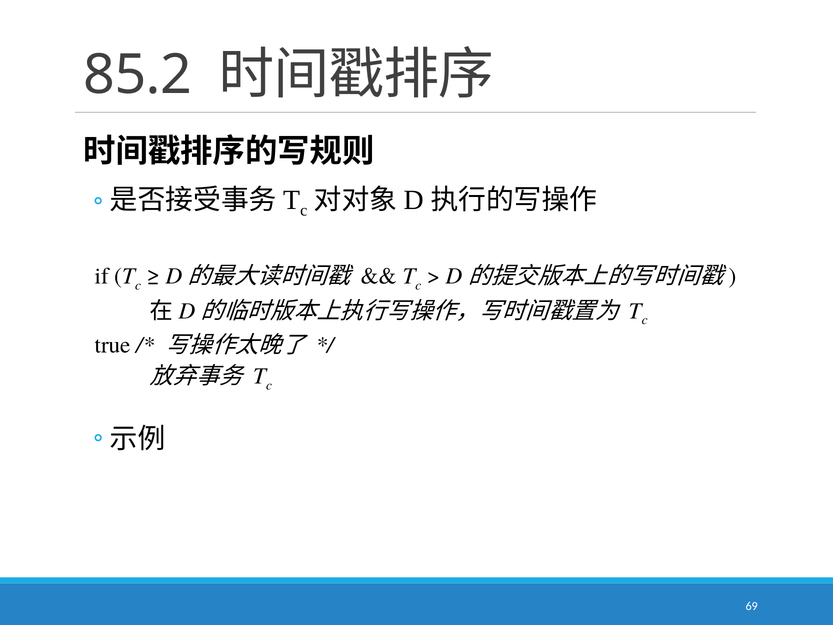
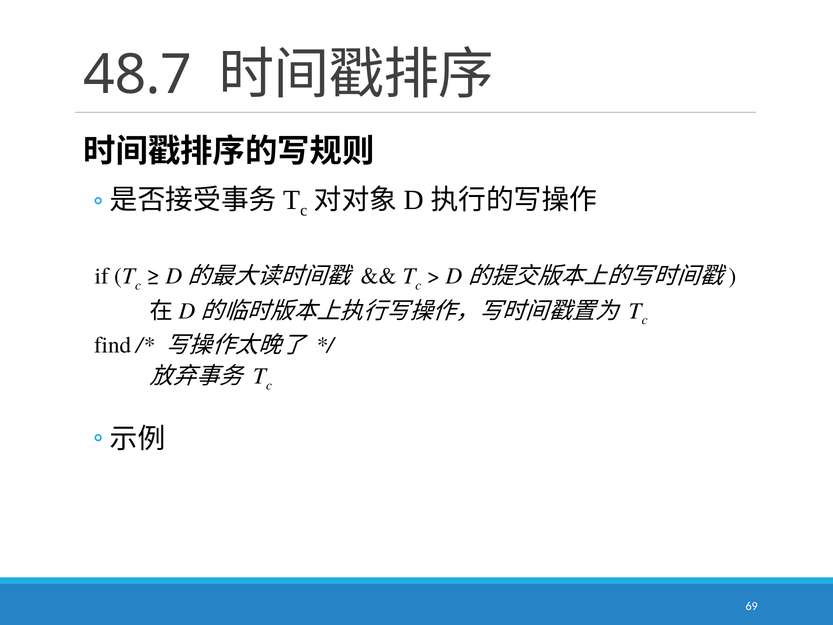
85.2: 85.2 -> 48.7 (138, 75)
true: true -> find (113, 345)
